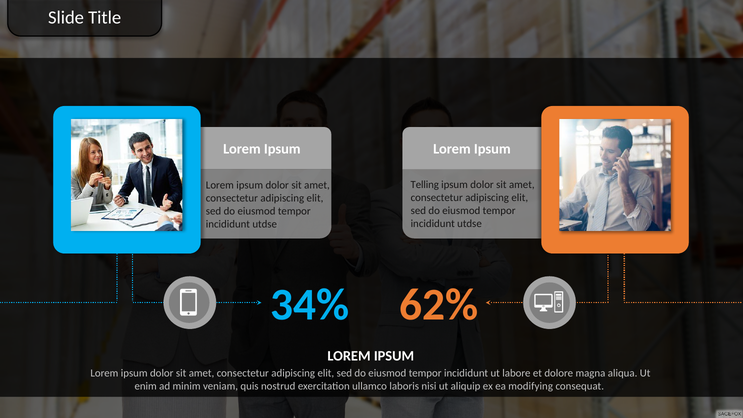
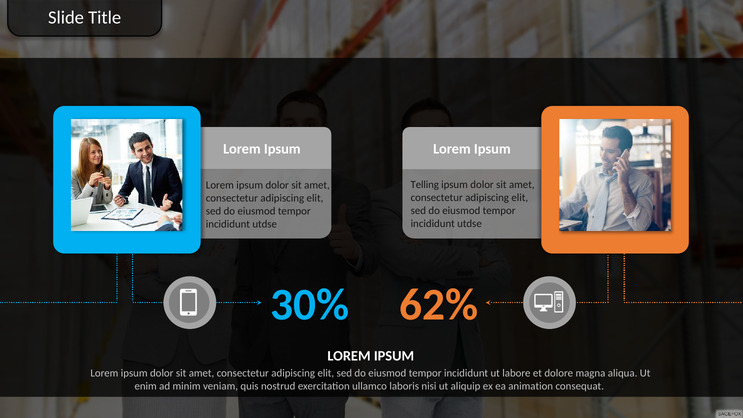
34%: 34% -> 30% (310, 305)
modifying: modifying -> animation (531, 386)
